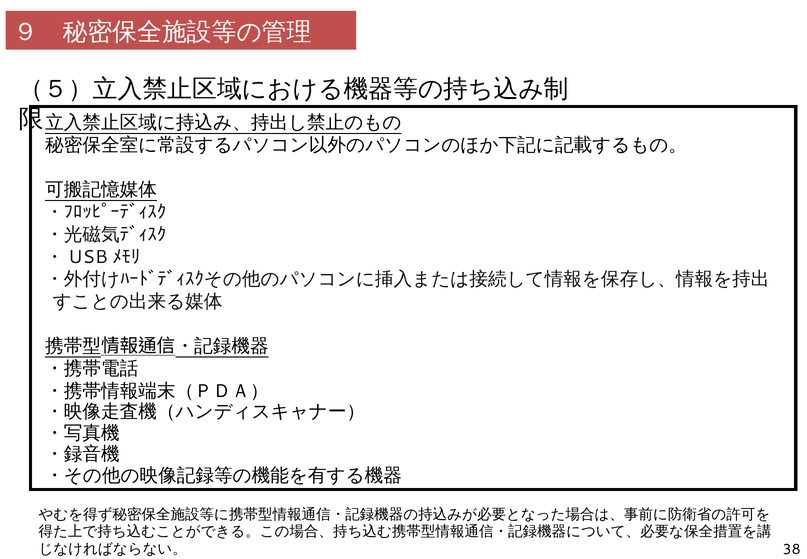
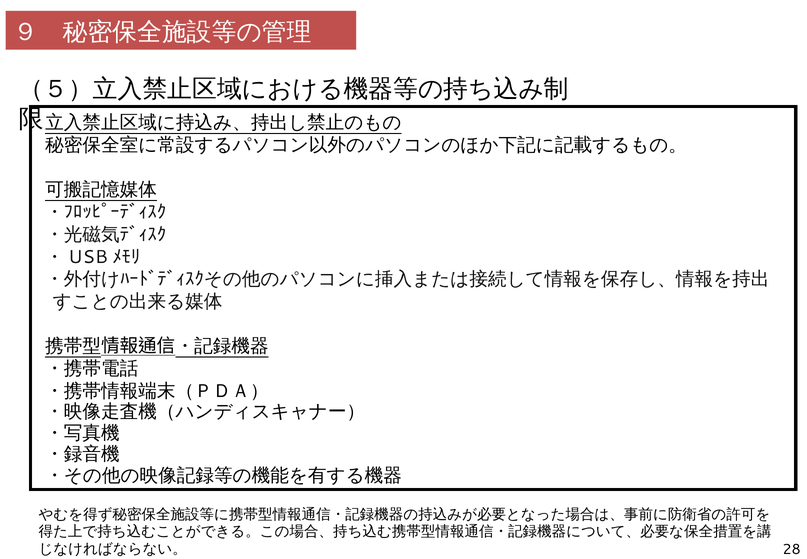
38: 38 -> 28 (792, 549)
